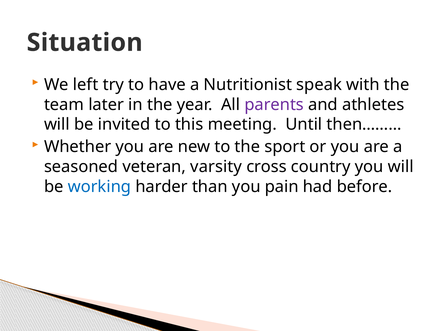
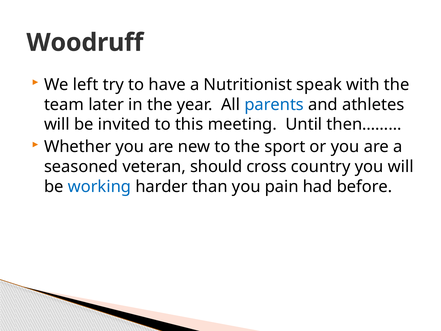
Situation: Situation -> Woodruff (85, 43)
parents colour: purple -> blue (274, 105)
varsity: varsity -> should (216, 167)
